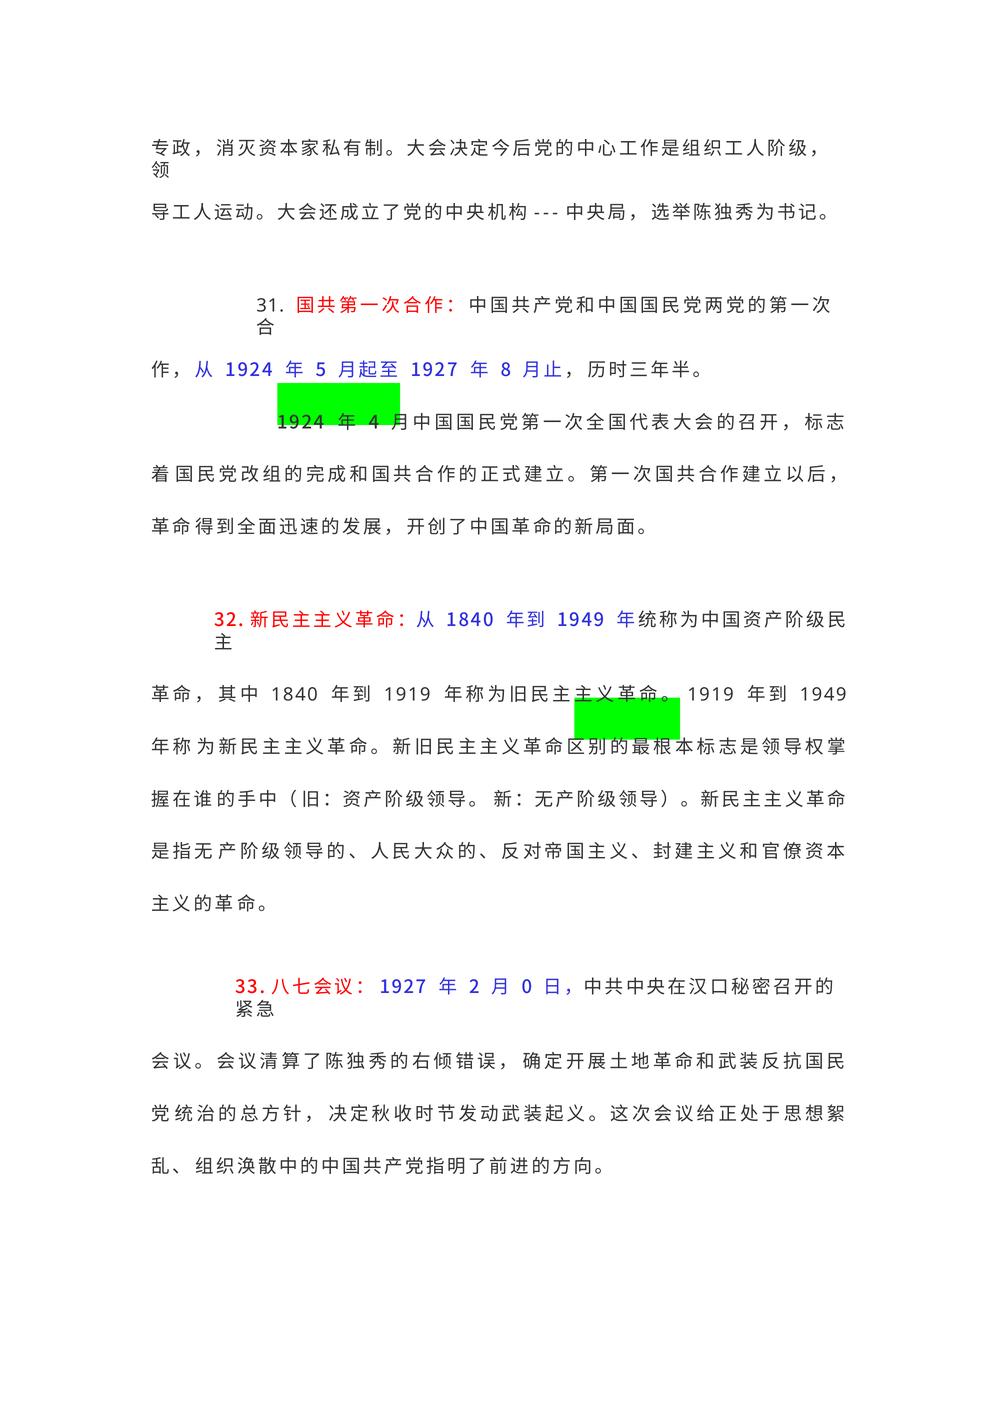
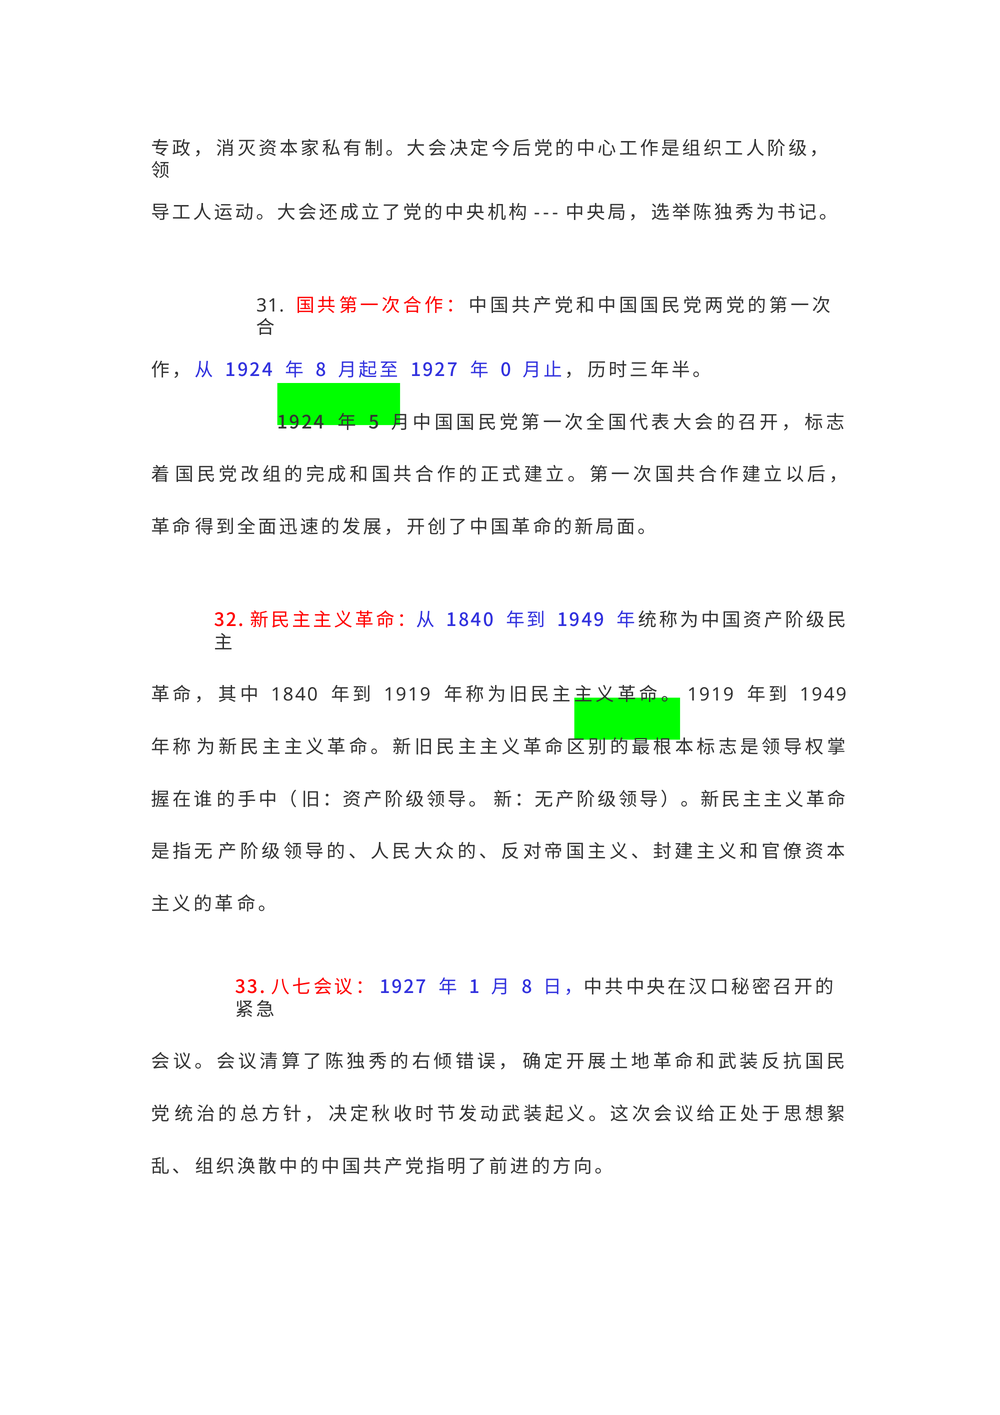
5: 5 -> 8 (321, 370)
8: 8 -> 0 (506, 370)
4: 4 -> 5 (374, 422)
2: 2 -> 1 (474, 987)
0: 0 -> 8 (527, 987)
